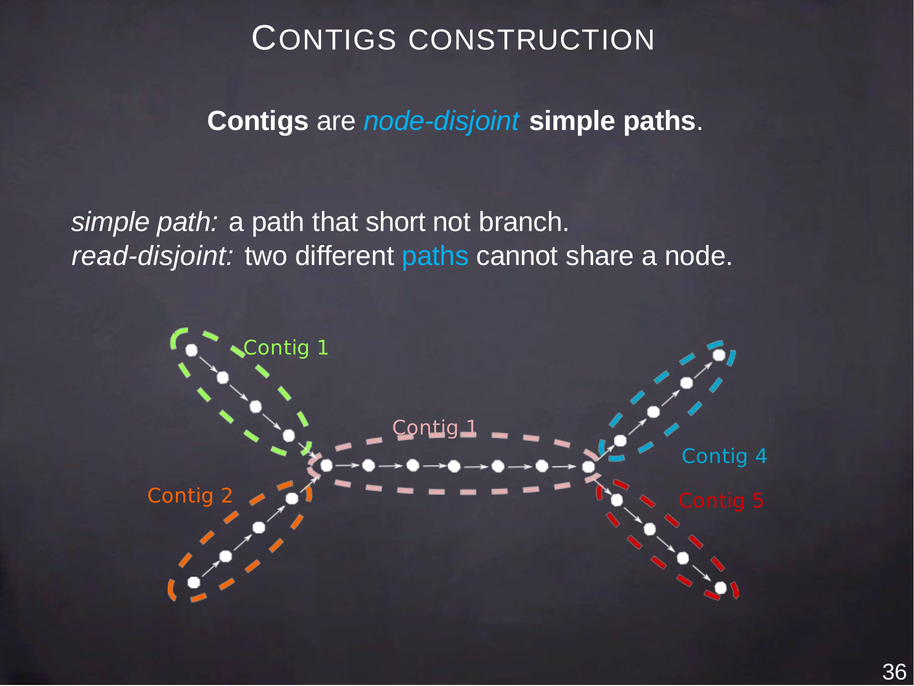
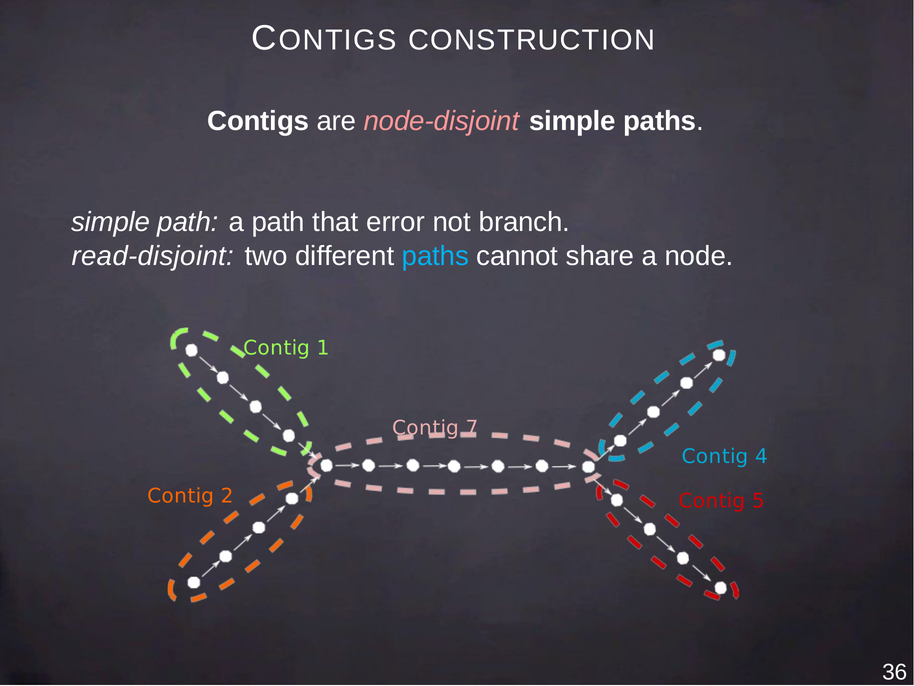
node-disjoint colour: light blue -> pink (441, 121)
short: short -> error (396, 222)
1: 1 -> 7 (472, 428)
